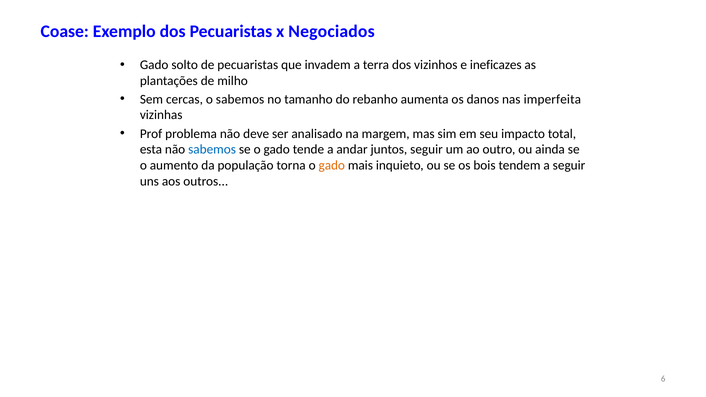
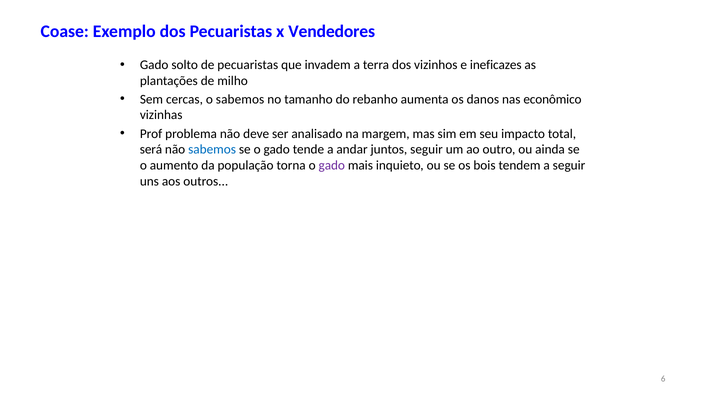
Negociados: Negociados -> Vendedores (332, 31)
imperfeita: imperfeita -> econômico (552, 99)
esta: esta -> será (151, 150)
gado colour: orange -> purple (332, 165)
